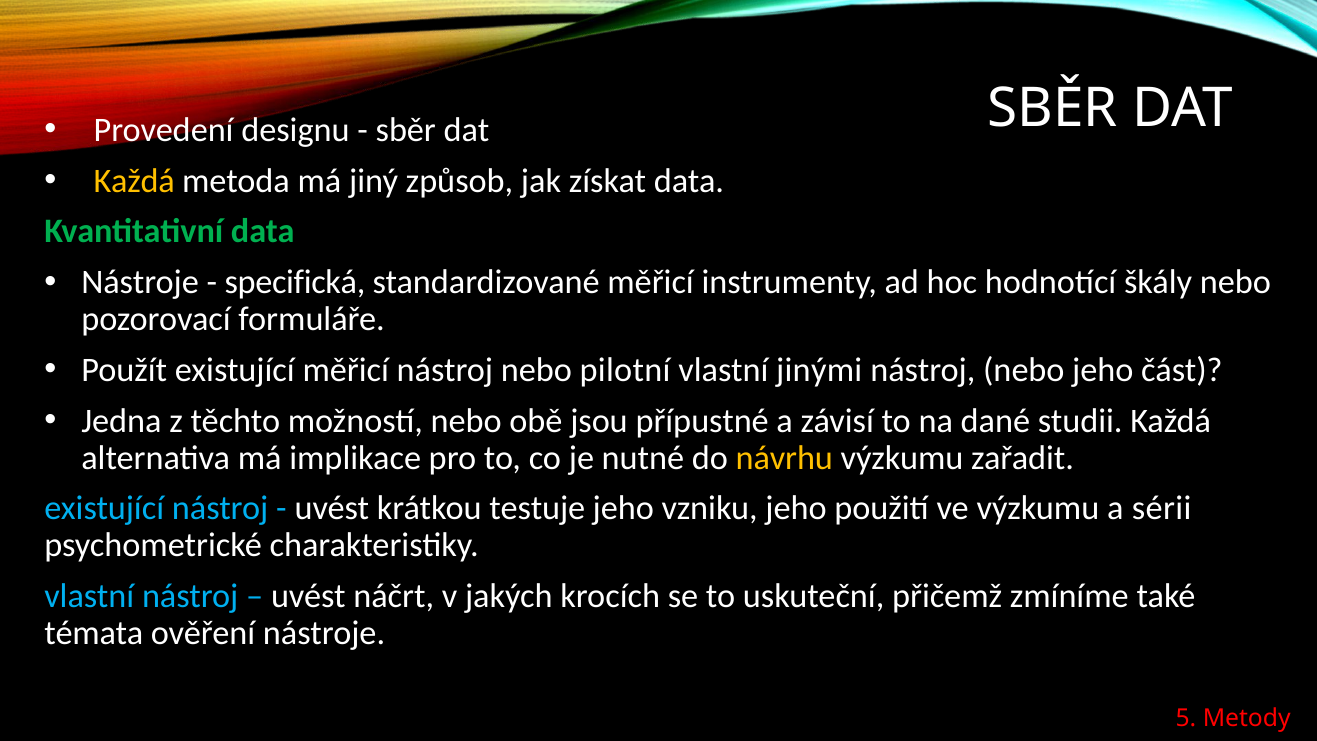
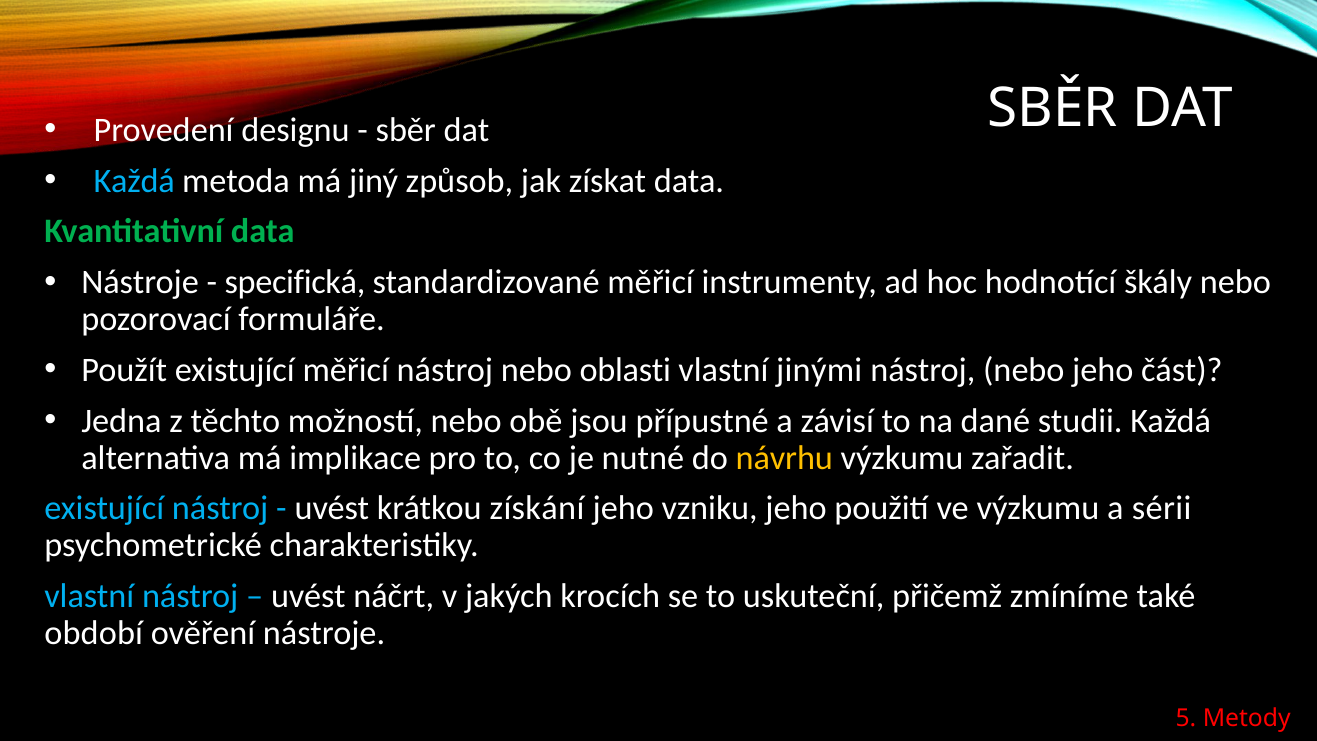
Každá colour: yellow -> light blue (134, 181)
pilotní: pilotní -> oblasti (625, 370)
testuje: testuje -> získání (537, 508)
témata: témata -> období (94, 633)
